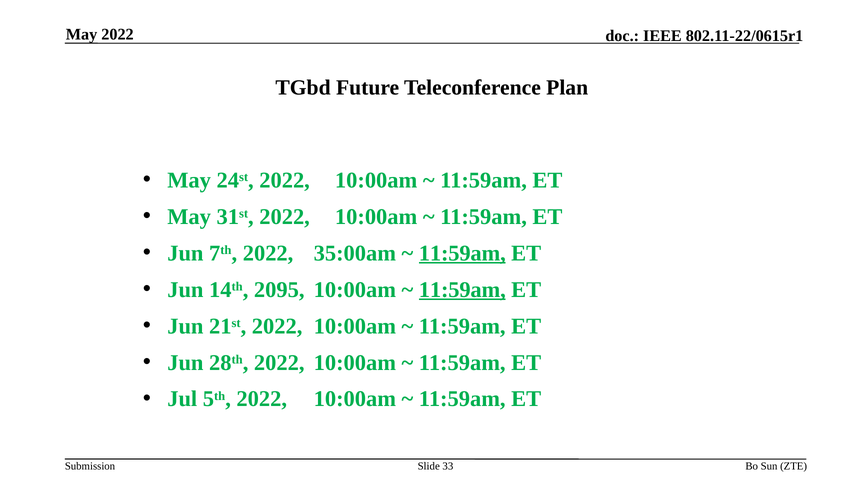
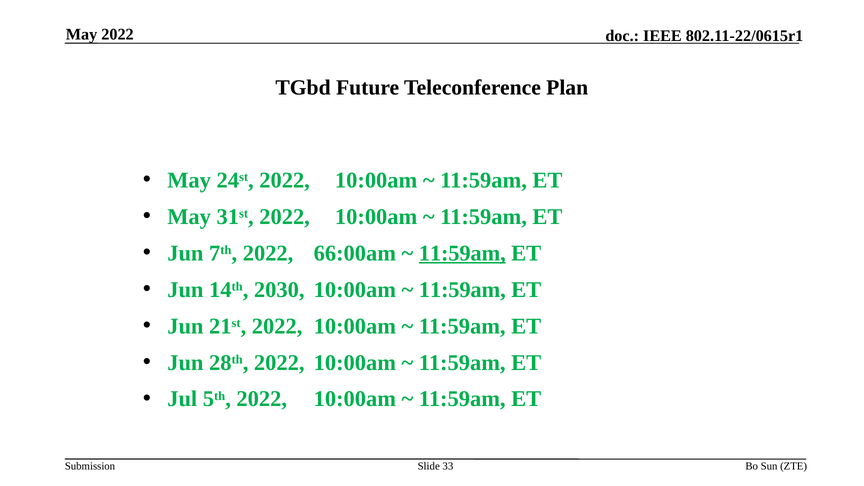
35:00am: 35:00am -> 66:00am (355, 253)
2095: 2095 -> 2030 (279, 290)
11:59am underline: present -> none (462, 290)
